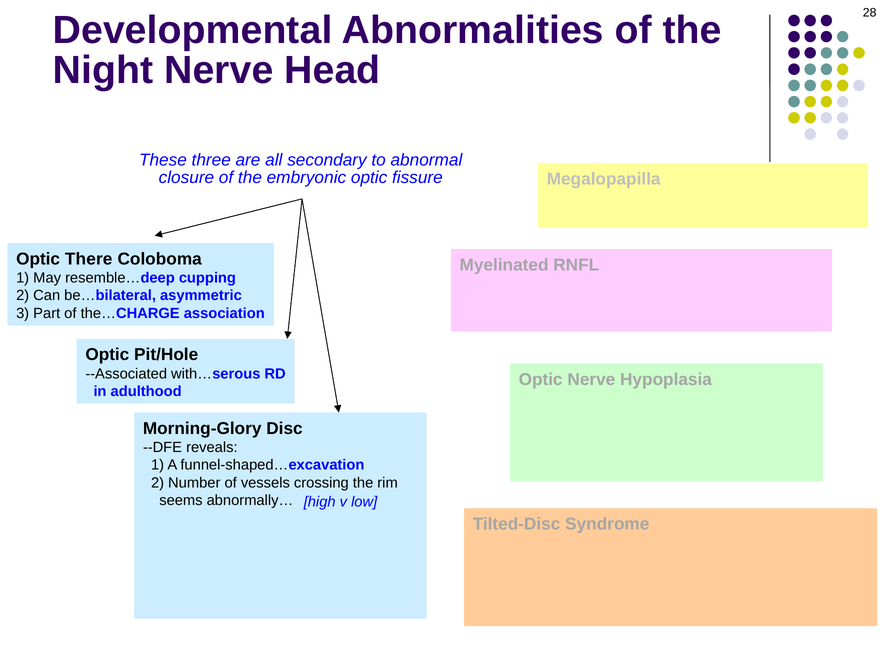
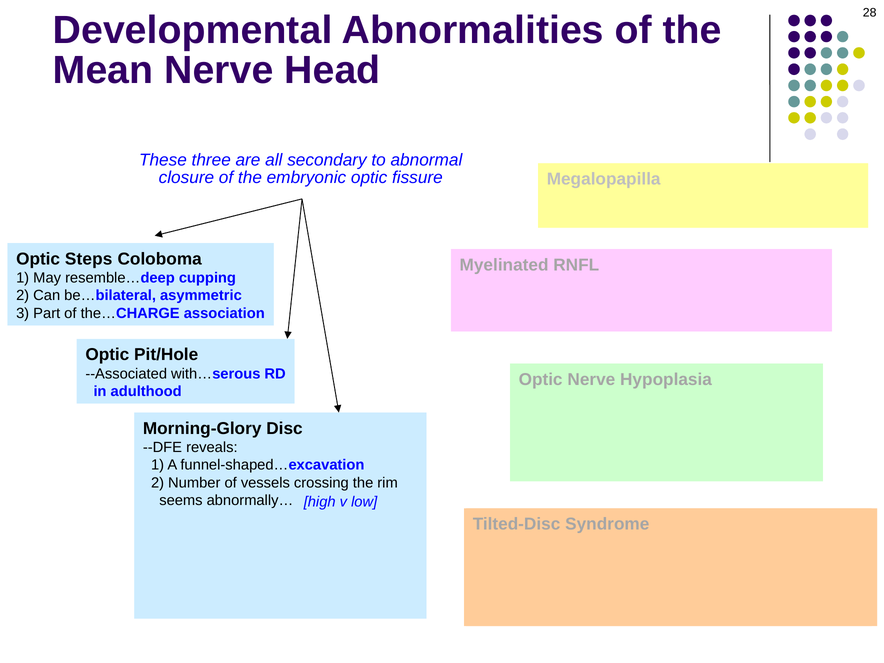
Night: Night -> Mean (103, 70)
There: There -> Steps (89, 259)
